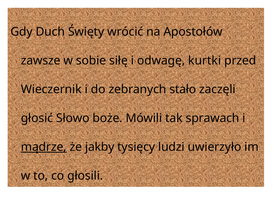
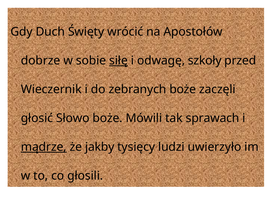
zawsze: zawsze -> dobrze (41, 60)
siłę underline: none -> present (118, 60)
kurtki: kurtki -> szkoły (205, 60)
zebranych stało: stało -> boże (183, 89)
